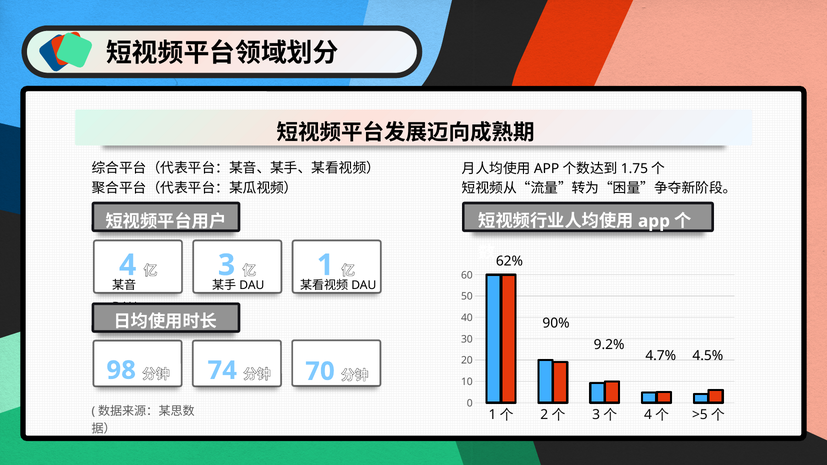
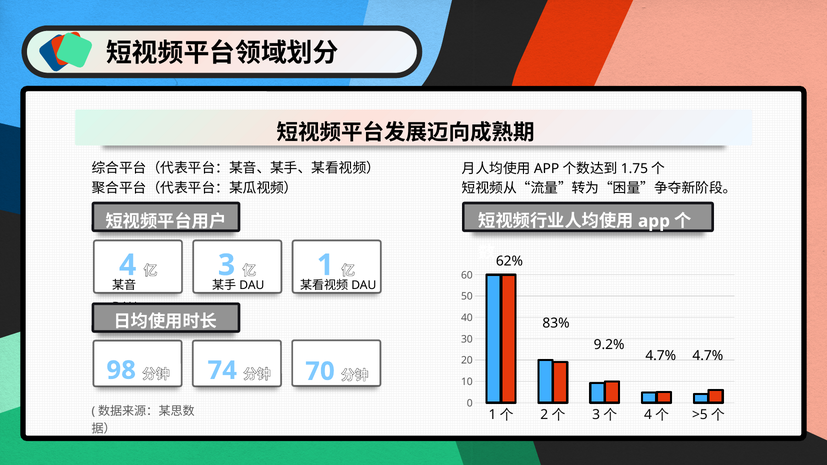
90%: 90% -> 83% (556, 323)
4.7% 4.5%: 4.5% -> 4.7% (708, 356)
